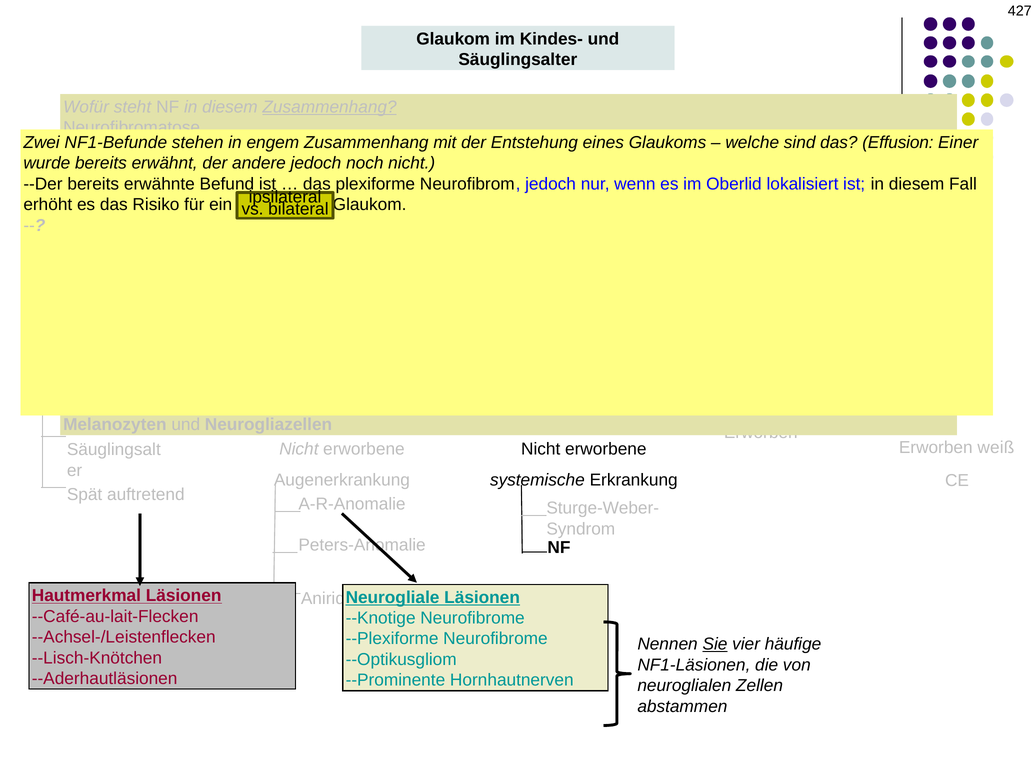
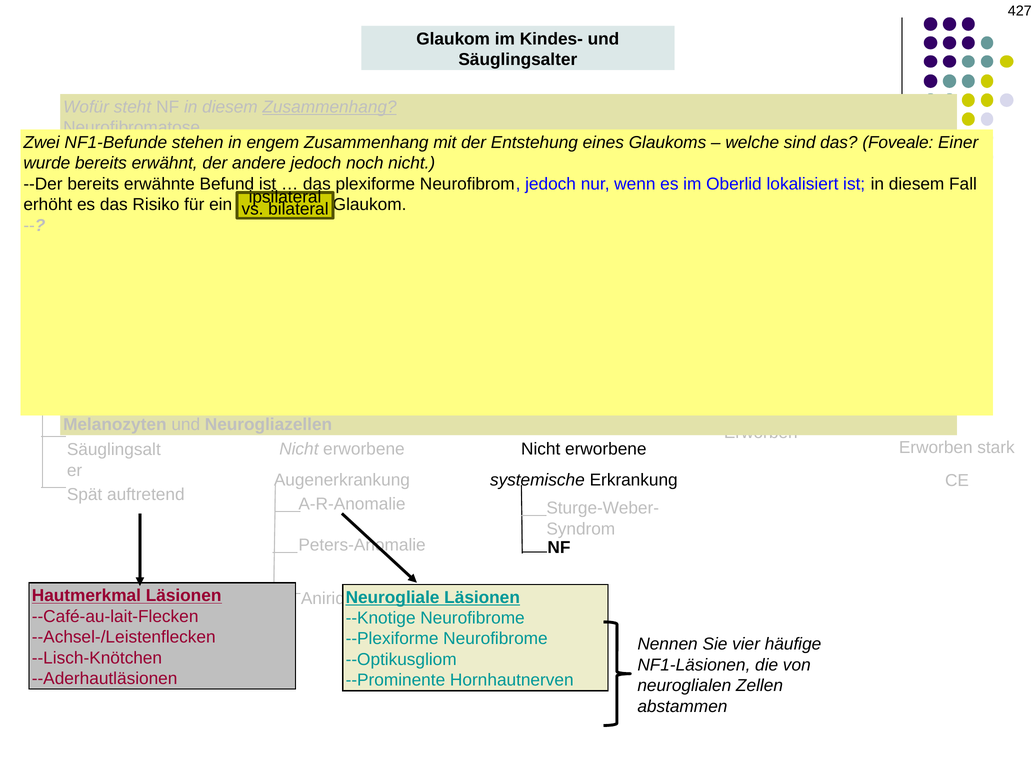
Effusion: Effusion -> Foveale (898, 142)
weiß: weiß -> stark (996, 448)
Sie underline: present -> none (715, 644)
